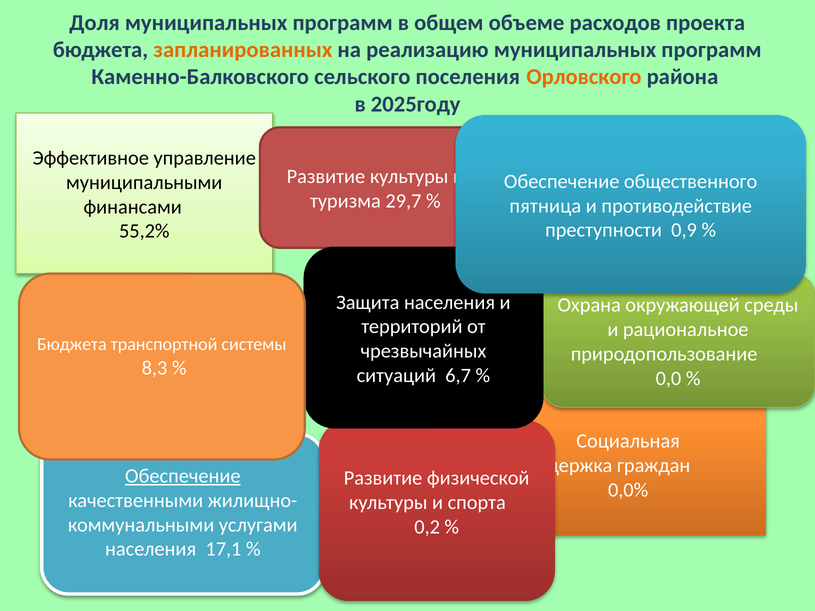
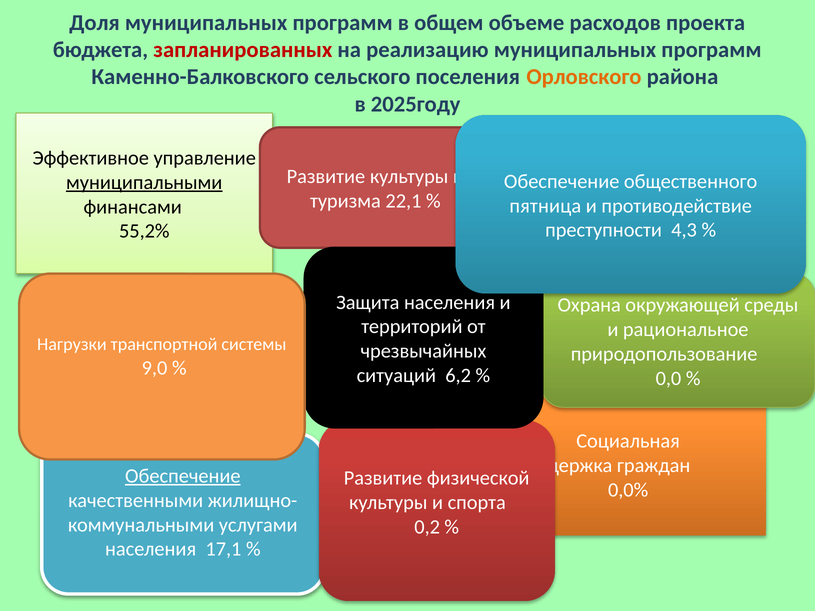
запланированных colour: orange -> red (243, 50)
муниципальными underline: none -> present (144, 182)
29,7: 29,7 -> 22,1 (403, 201)
0,9: 0,9 -> 4,3 (684, 230)
Бюджета: Бюджета -> Нагрузки (72, 344)
8,3: 8,3 -> 9,0 (155, 368)
6,7: 6,7 -> 6,2 (458, 376)
